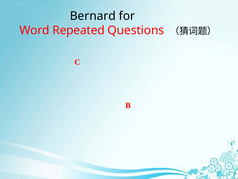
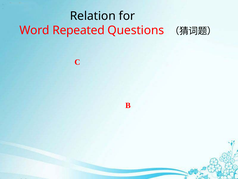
Bernard: Bernard -> Relation (93, 16)
